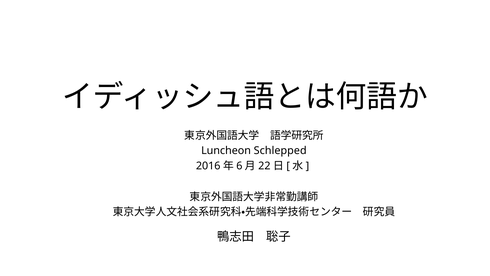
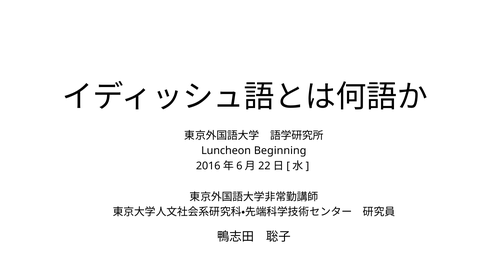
Schlepped: Schlepped -> Beginning (280, 151)
